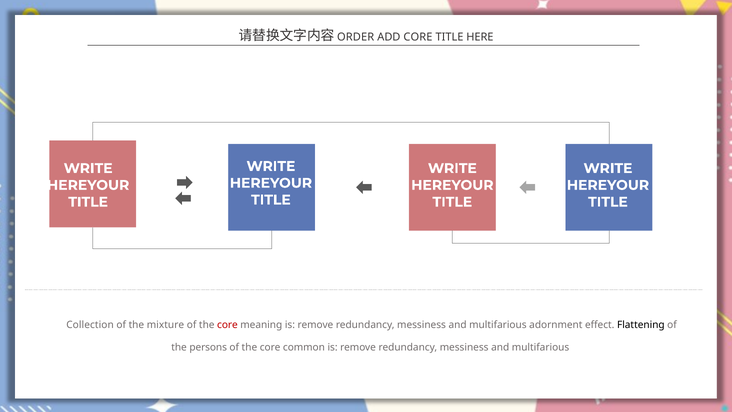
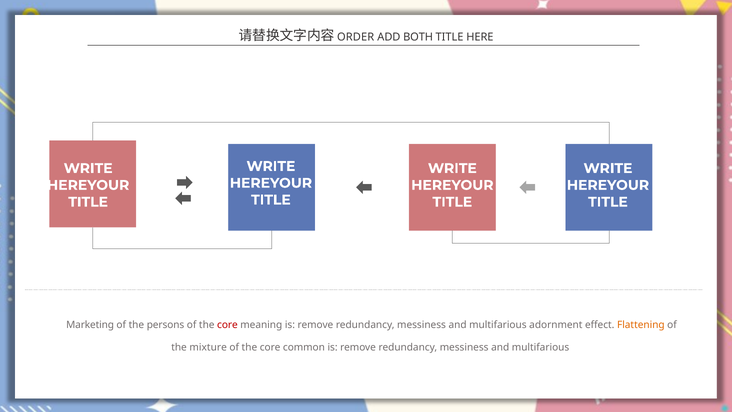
ADD CORE: CORE -> BOTH (418, 37)
Collection: Collection -> Marketing (90, 325)
mixture: mixture -> persons (166, 325)
Flattening colour: black -> orange (641, 325)
persons: persons -> mixture (208, 347)
